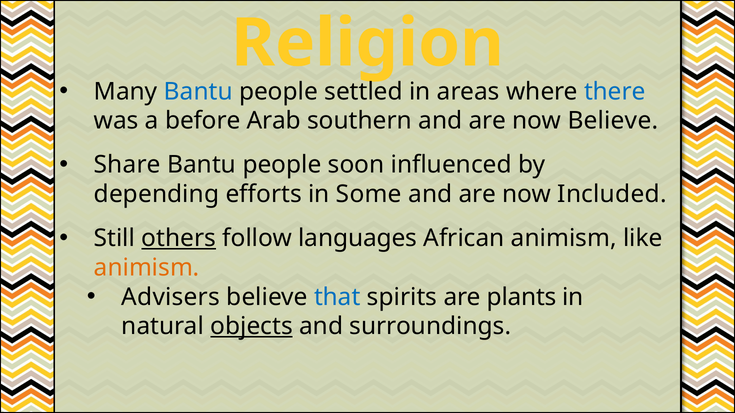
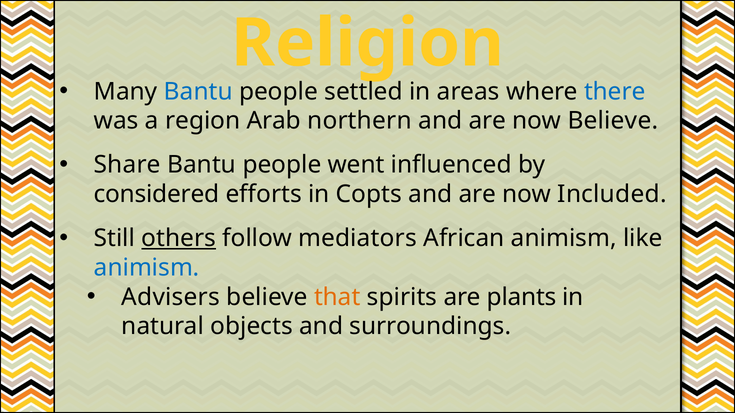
before: before -> region (203, 121)
southern: southern -> northern (359, 121)
soon: soon -> went (356, 165)
depending: depending -> considered (157, 194)
Some: Some -> Copts (369, 194)
languages: languages -> mediators (358, 239)
animism colour: orange -> blue (147, 268)
that colour: blue -> orange (337, 297)
objects underline: present -> none (252, 327)
